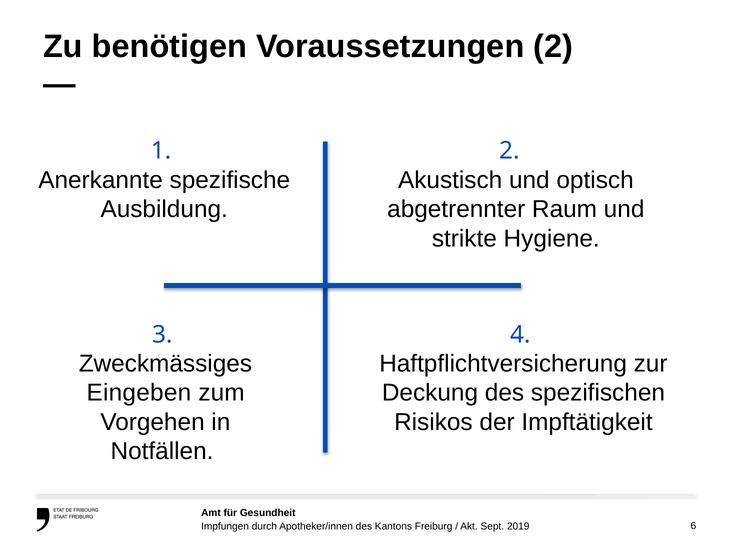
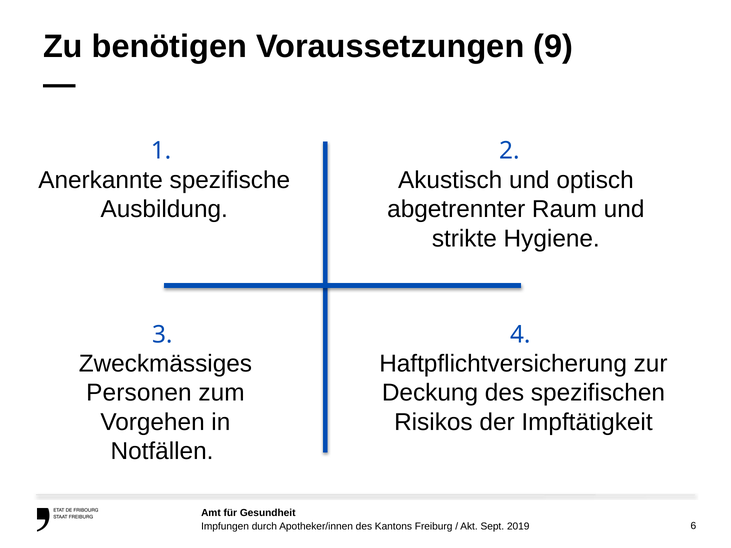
Voraussetzungen 2: 2 -> 9 (553, 46)
Eingeben: Eingeben -> Personen (139, 393)
